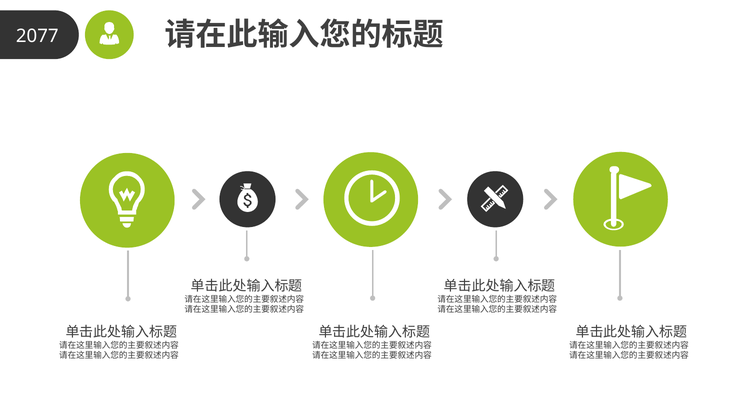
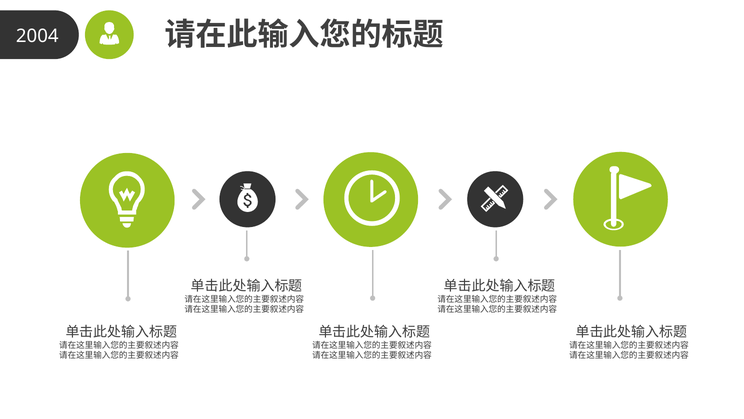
2077: 2077 -> 2004 (37, 36)
